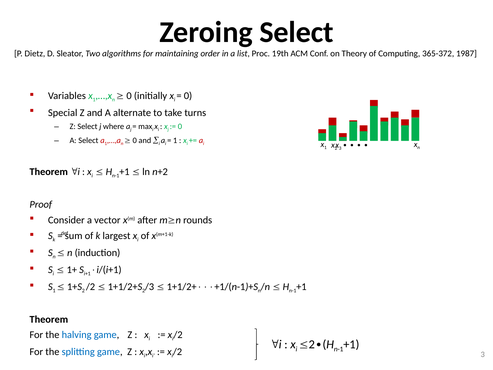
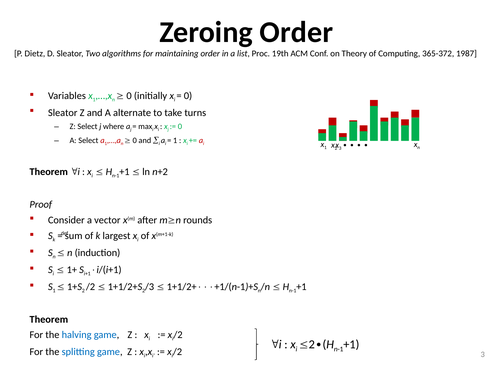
Zeroing Select: Select -> Order (296, 32)
Special: Special -> Sleator (63, 113)
